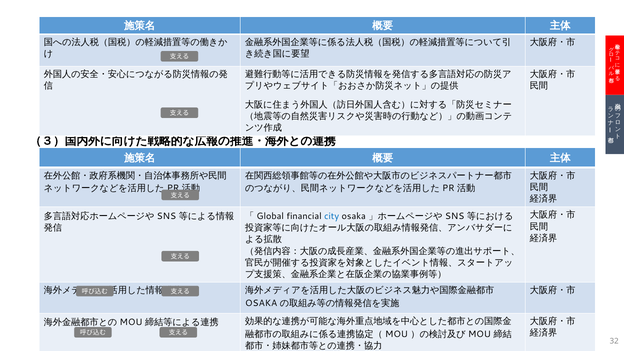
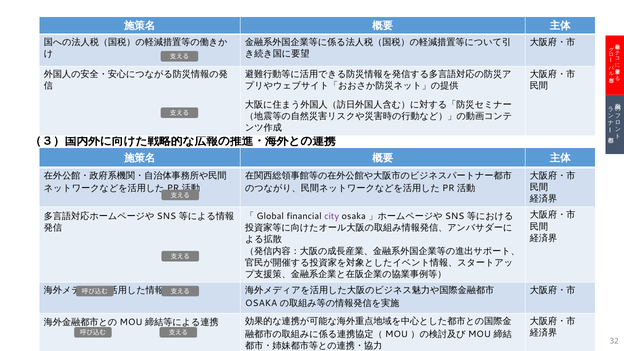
city colour: blue -> purple (332, 216)
